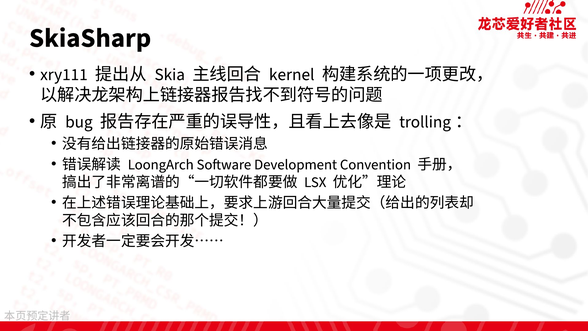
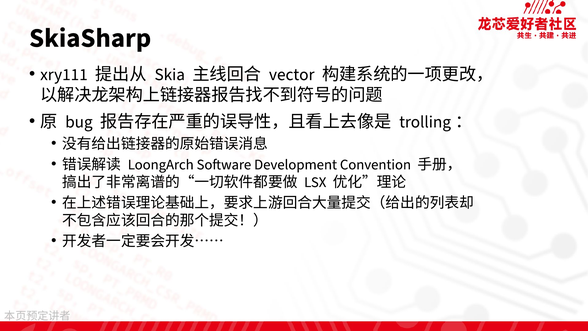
kernel: kernel -> vector (292, 74)
